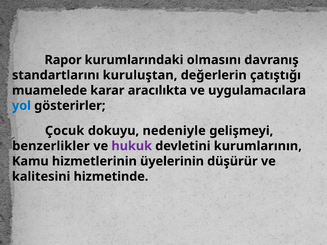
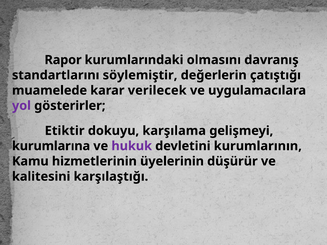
kuruluştan: kuruluştan -> söylemiştir (140, 75)
aracılıkta: aracılıkta -> verilecek (157, 91)
yol colour: blue -> purple (21, 106)
Çocuk: Çocuk -> Etiktir (65, 131)
nedeniyle: nedeniyle -> karşılama (174, 131)
benzerlikler: benzerlikler -> kurumlarına (51, 146)
hizmetinde: hizmetinde -> karşılaştığı (111, 177)
